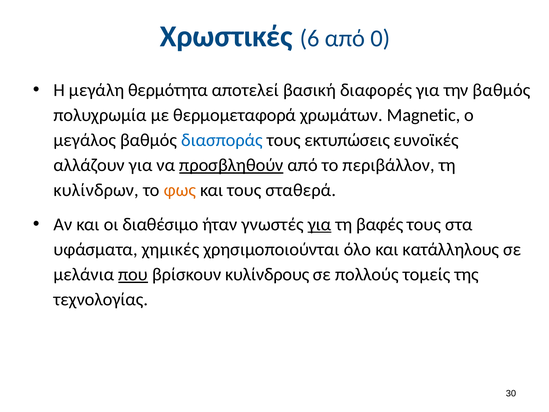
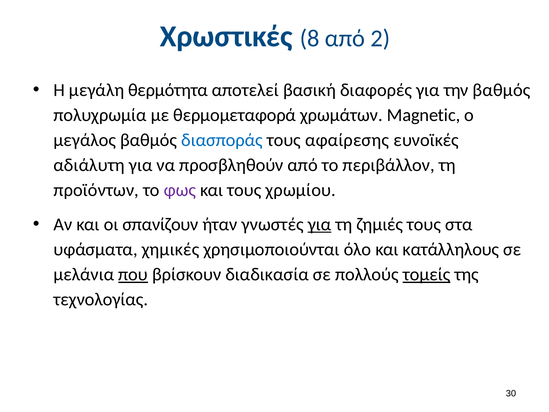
6: 6 -> 8 (310, 38)
0: 0 -> 2 (380, 38)
εκτυπώσεις: εκτυπώσεις -> αφαίρεσης (347, 140)
αλλάζουν: αλλάζουν -> αδιάλυτη (89, 165)
προσβληθούν underline: present -> none (231, 165)
κυλίνδρων: κυλίνδρων -> προϊόντων (96, 190)
φως colour: orange -> purple (180, 190)
σταθερά: σταθερά -> χρωμίου (301, 190)
διαθέσιμο: διαθέσιμο -> σπανίζουν (160, 224)
βαφές: βαφές -> ζημιές (380, 224)
κυλίνδρους: κυλίνδρους -> διαδικασία (267, 274)
τομείς underline: none -> present (427, 274)
